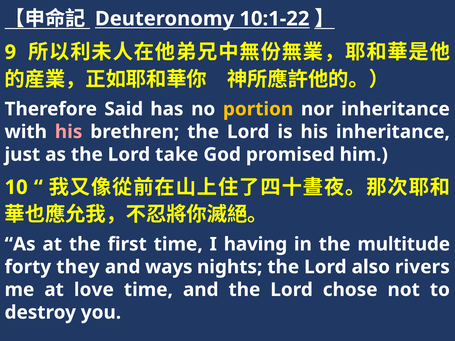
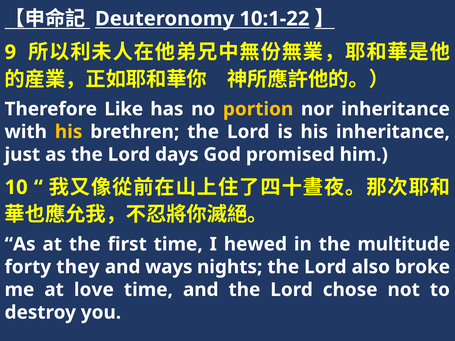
Said: Said -> Like (124, 109)
his colour: pink -> yellow (69, 132)
take: take -> days (177, 155)
having: having -> hewed (255, 244)
rivers: rivers -> broke (422, 267)
